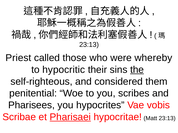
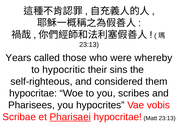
Priest: Priest -> Years (18, 58)
the underline: present -> none (137, 70)
penitential: penitential -> hypocritae (33, 94)
